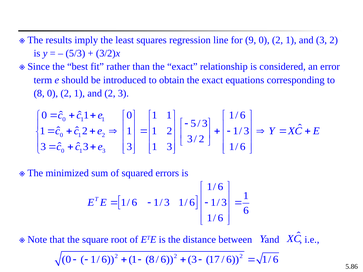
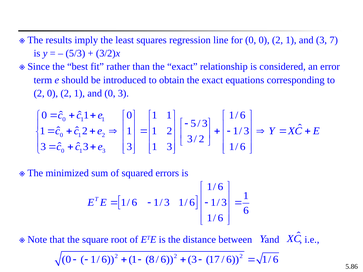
for 9: 9 -> 0 (251, 40)
3 2: 2 -> 7 (334, 40)
8: 8 -> 2 (39, 93)
and 2: 2 -> 0 (110, 93)
